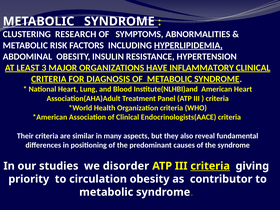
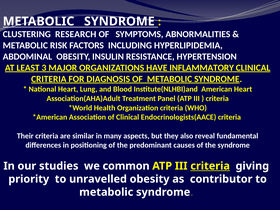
HYPERLIPIDEMIA underline: present -> none (188, 45)
disorder: disorder -> common (126, 166)
circulation: circulation -> unravelled (98, 179)
